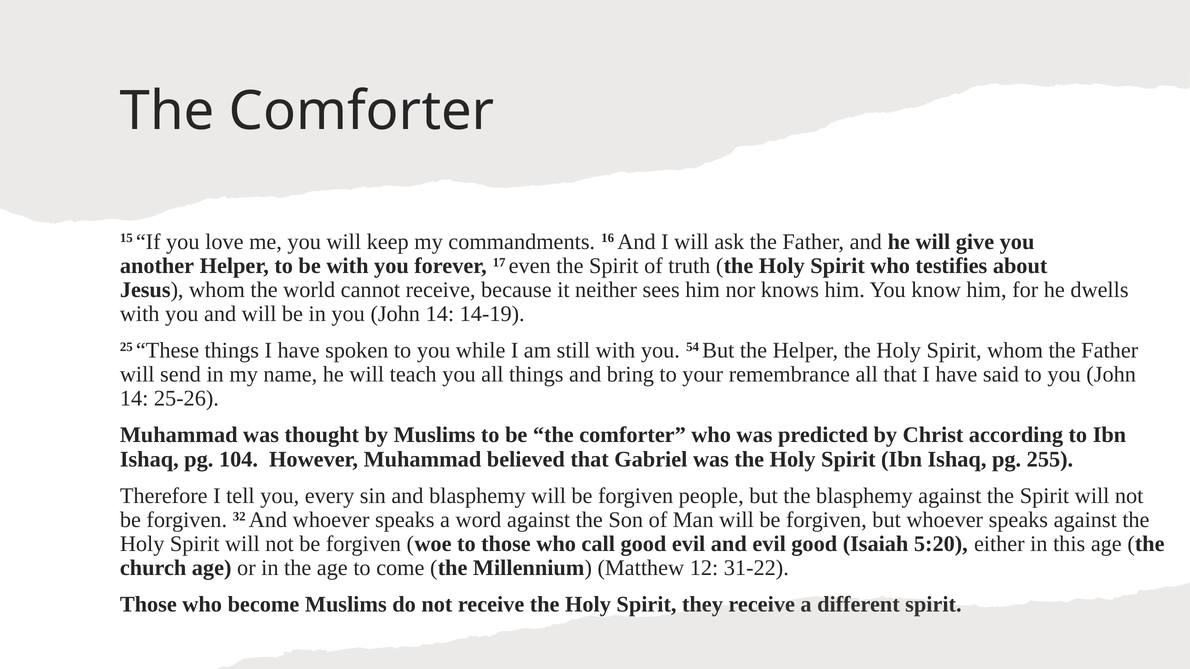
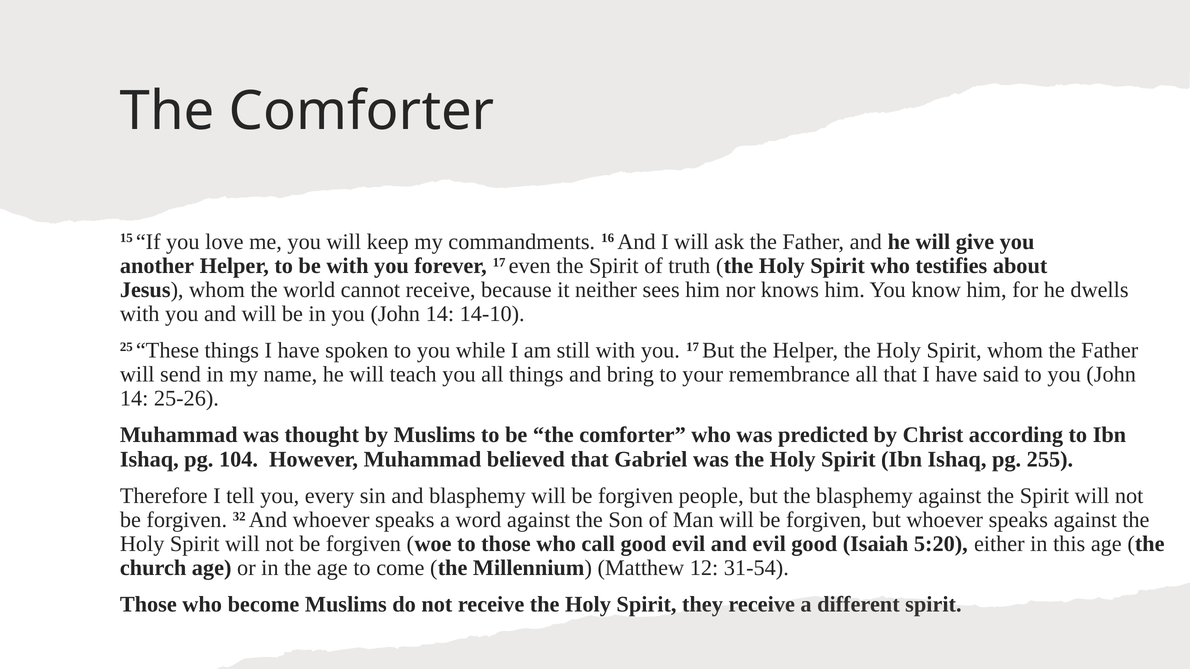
14-19: 14-19 -> 14-10 (492, 314)
you 54: 54 -> 17 (693, 347)
31-22: 31-22 -> 31-54 (756, 568)
